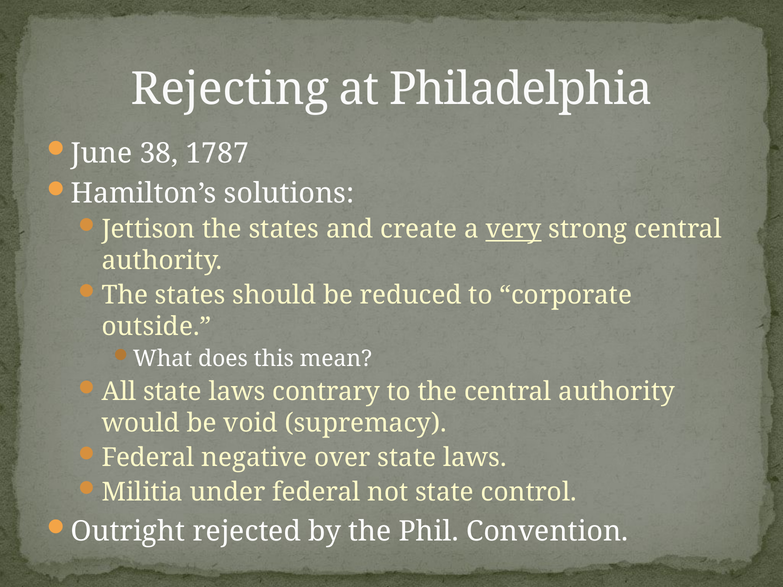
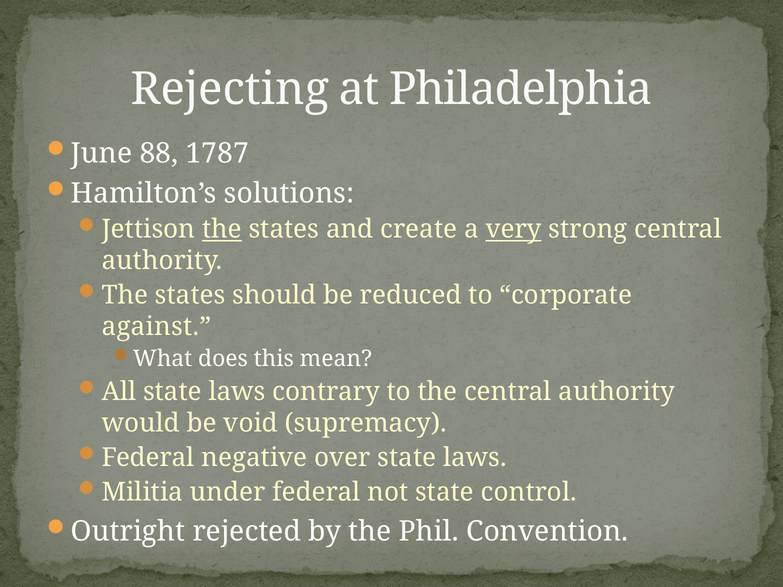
38: 38 -> 88 (159, 153)
the underline: none -> present (222, 229)
outside: outside -> against (156, 327)
